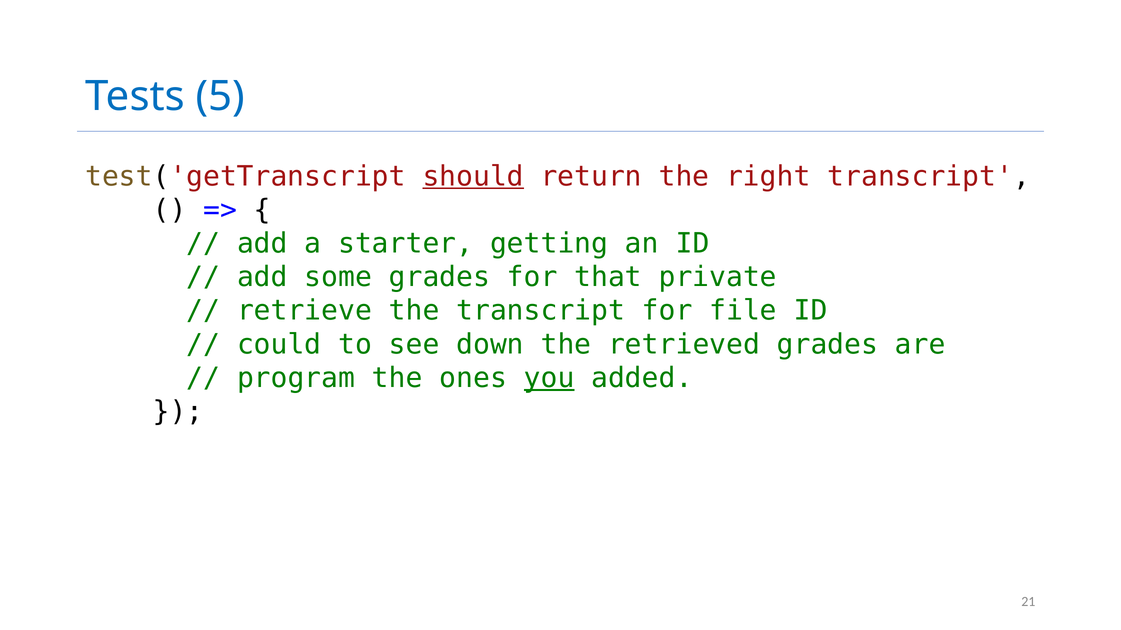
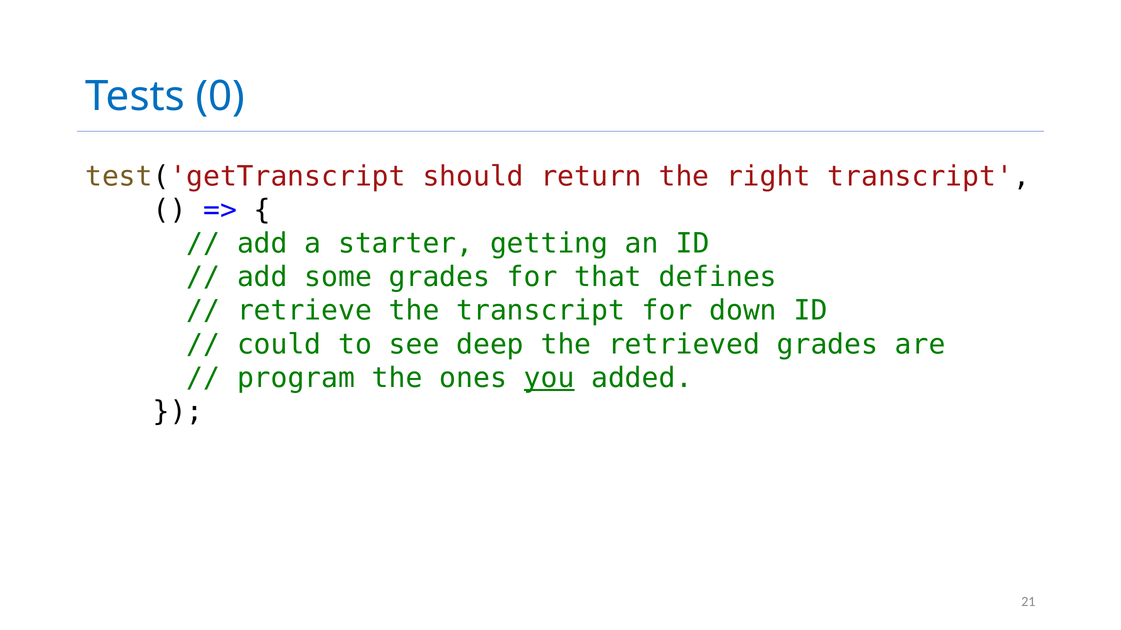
5: 5 -> 0 (220, 96)
should underline: present -> none (473, 176)
private: private -> defines (718, 277)
file: file -> down (743, 311)
down: down -> deep (490, 345)
